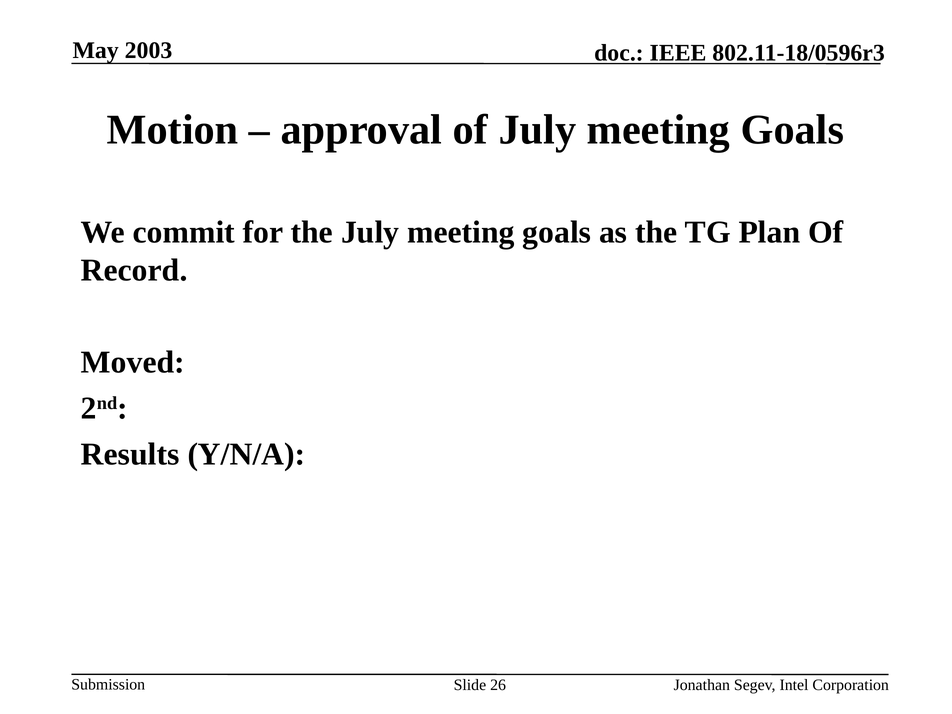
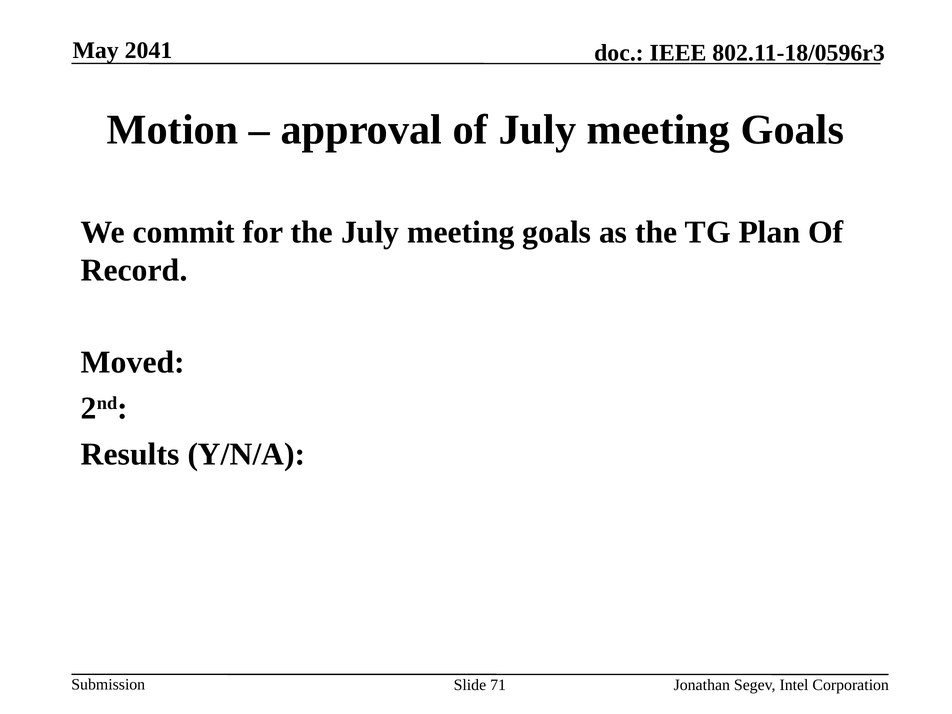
2003: 2003 -> 2041 (149, 50)
26: 26 -> 71 (498, 685)
